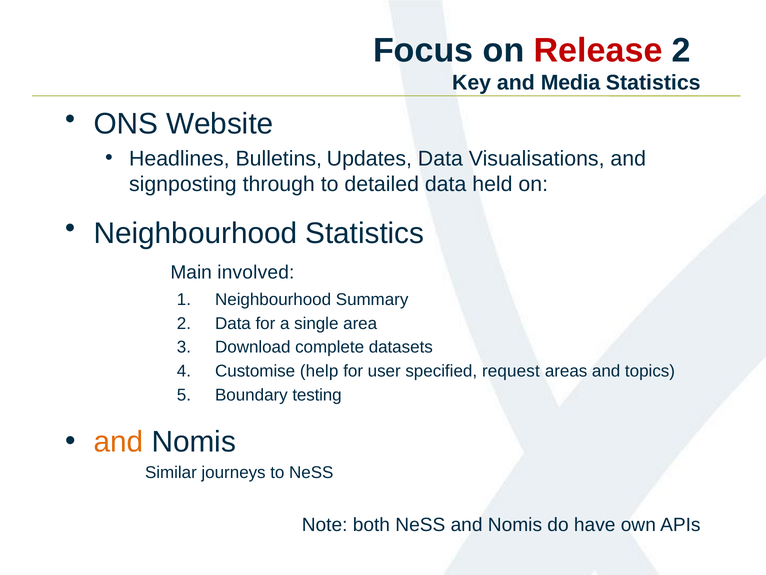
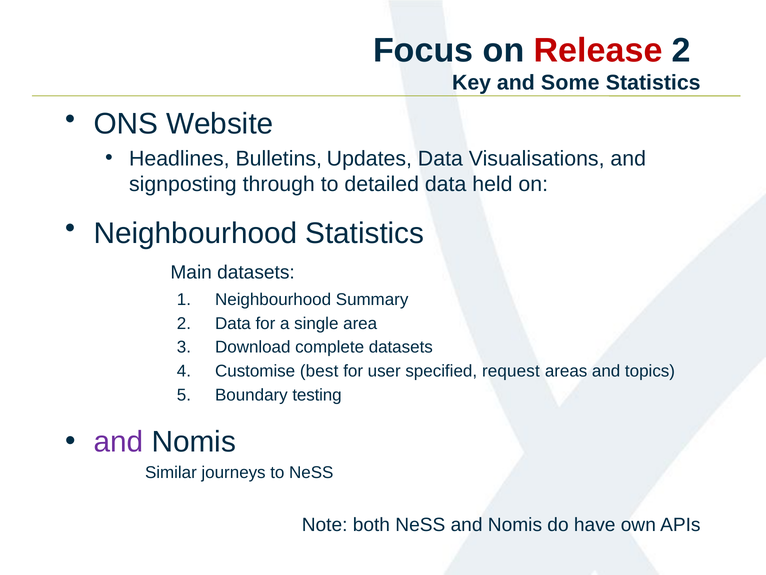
Media: Media -> Some (570, 83)
Main involved: involved -> datasets (256, 272)
help: help -> best (319, 371)
and colour: orange -> purple (119, 442)
